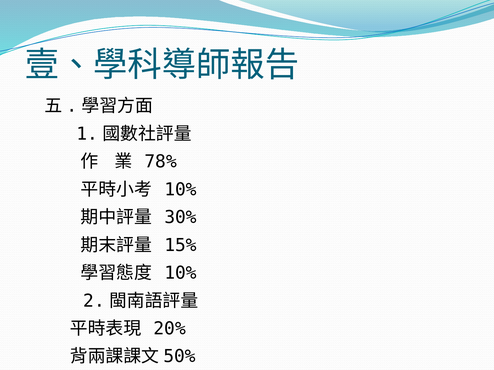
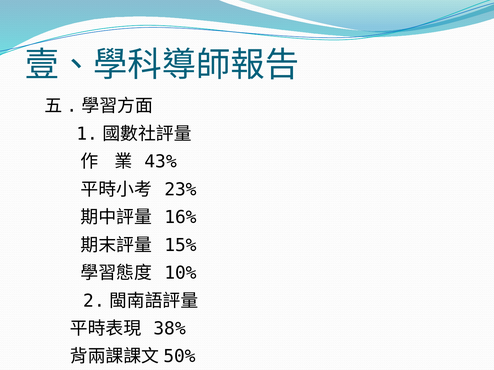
78%: 78% -> 43% (161, 162)
10%: 10% -> 23% (180, 190)
30%: 30% -> 16% (180, 218)
20%: 20% -> 38% (170, 329)
